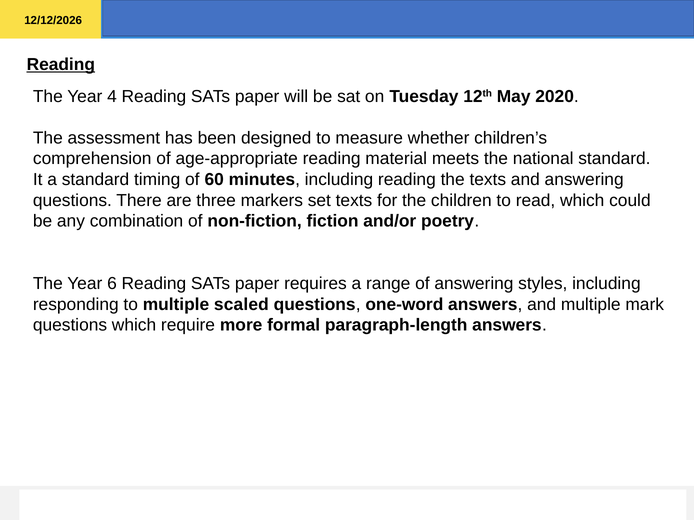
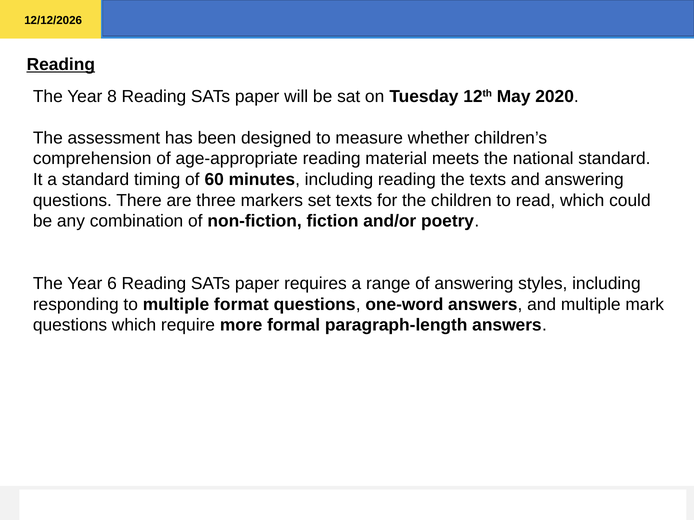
4: 4 -> 8 (112, 96)
scaled: scaled -> format (241, 305)
